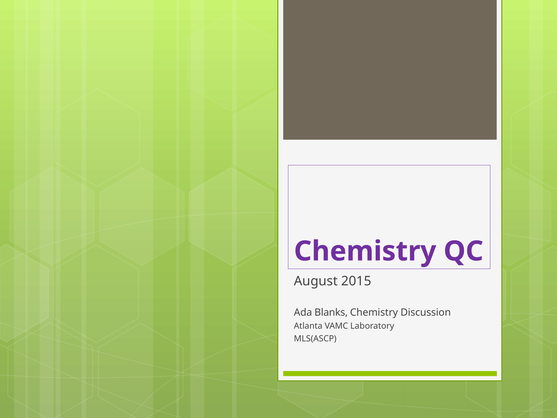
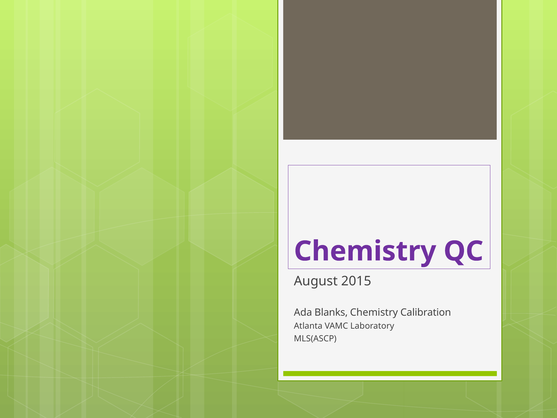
Discussion: Discussion -> Calibration (426, 312)
